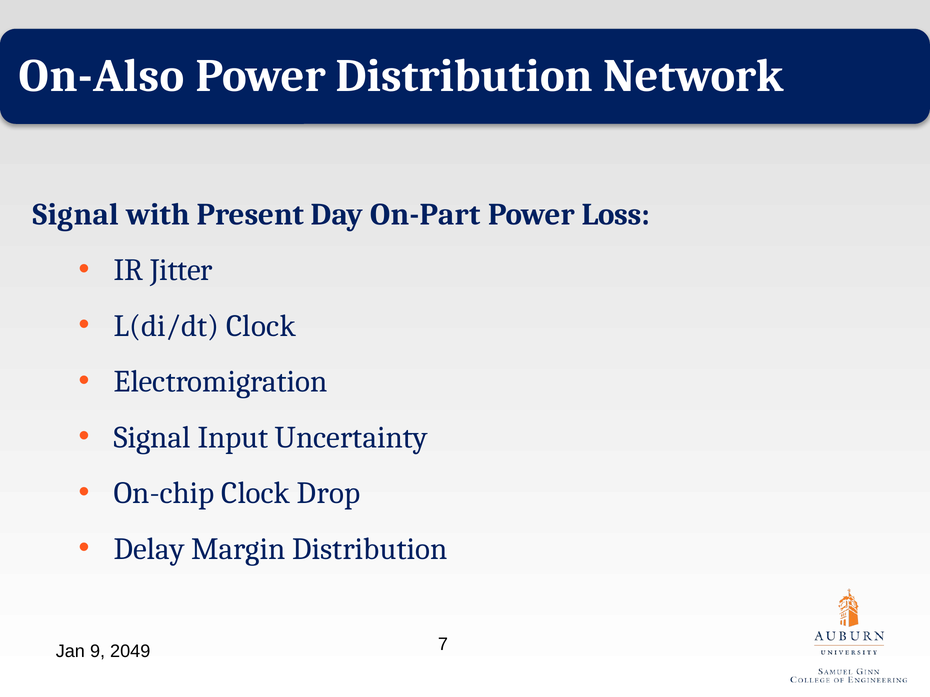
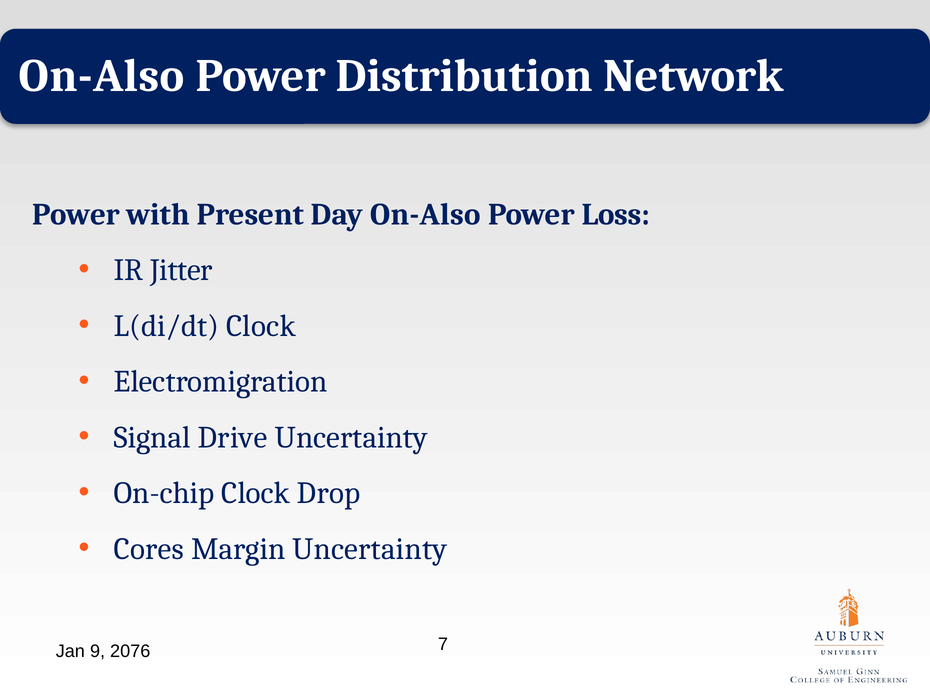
Signal: Signal -> Power (76, 214)
Day On-Part: On-Part -> On-Also (425, 214)
Input: Input -> Drive (233, 438)
Delay: Delay -> Cores (149, 549)
Margin Distribution: Distribution -> Uncertainty (370, 549)
2049: 2049 -> 2076 (130, 652)
